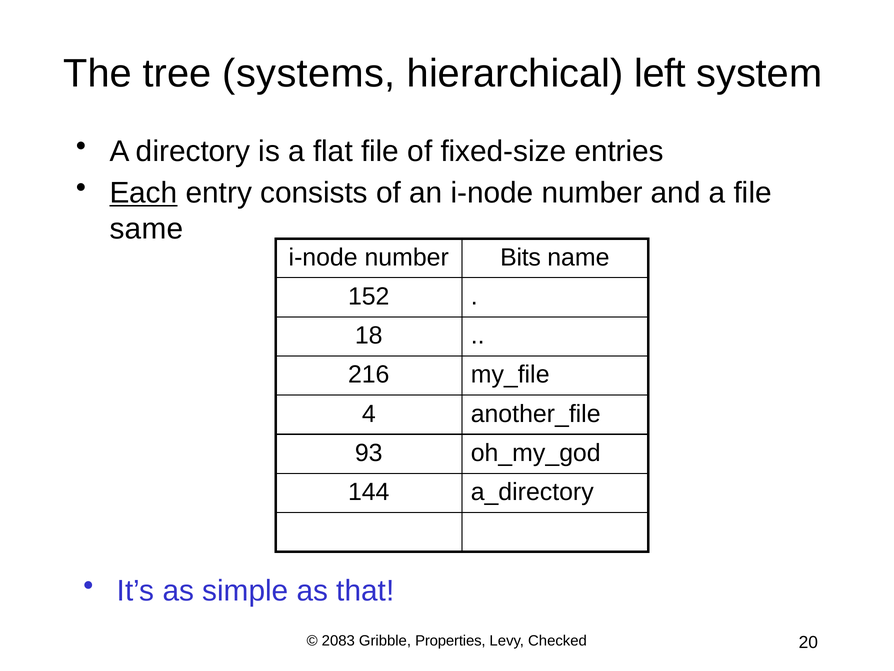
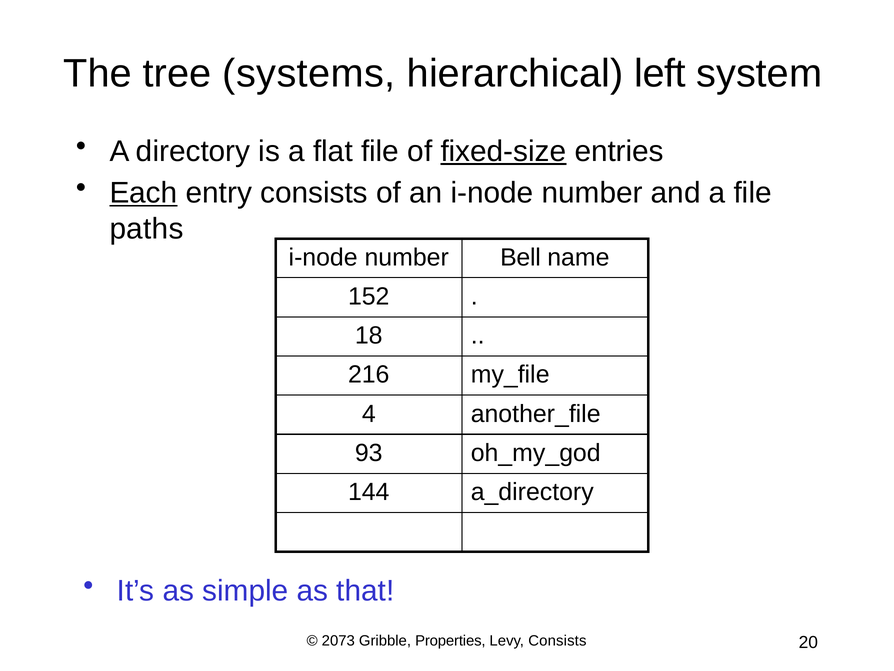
fixed-size underline: none -> present (503, 151)
same: same -> paths (147, 229)
Bits: Bits -> Bell (521, 257)
2083: 2083 -> 2073 (338, 640)
Levy Checked: Checked -> Consists (557, 640)
